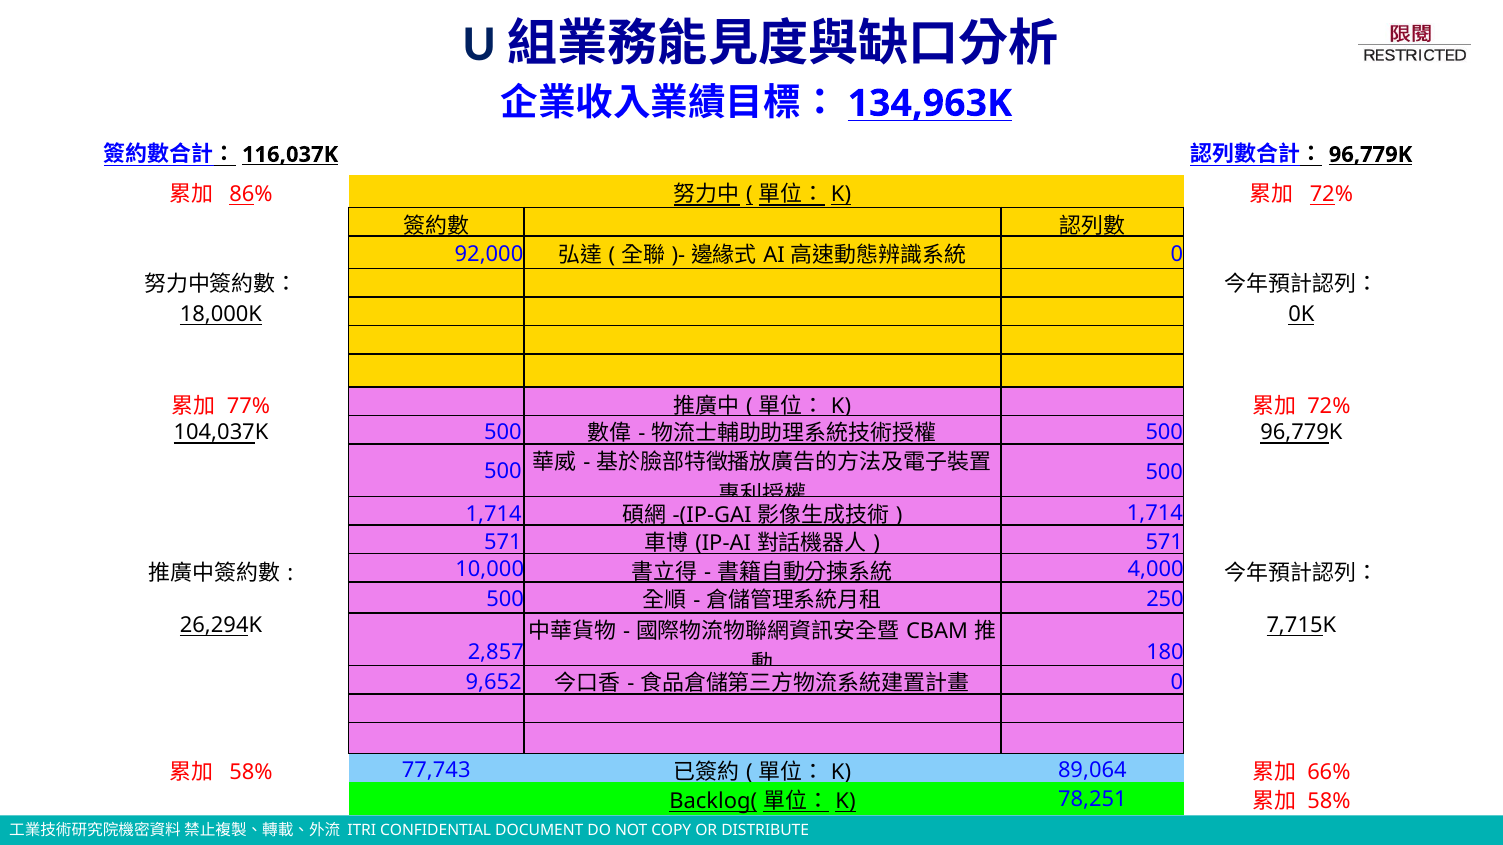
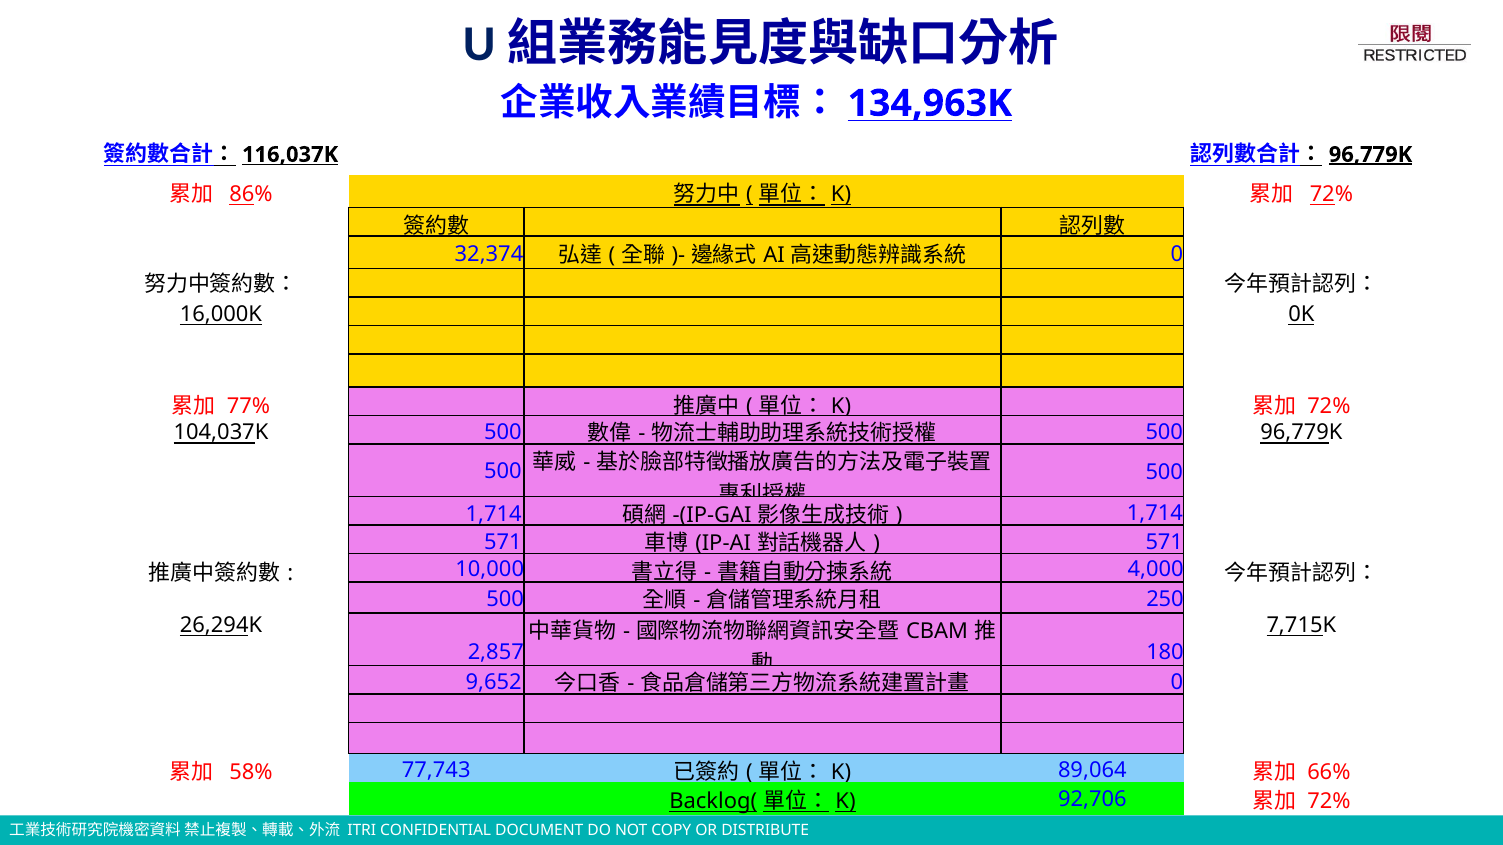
96,779K underline: none -> present (1370, 155)
92,000: 92,000 -> 32,374 (489, 254)
18,000K: 18,000K -> 16,000K (221, 315)
78,251: 78,251 -> 92,706 (1092, 800)
58%: 58% -> 72% (1329, 801)
